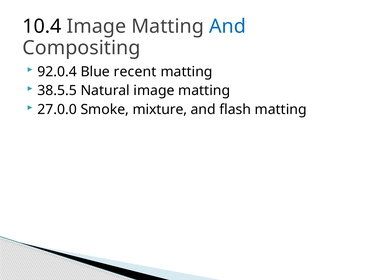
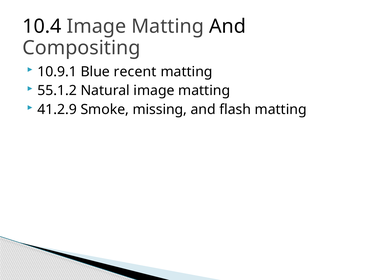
And colour: blue -> black (228, 27)
92.0.4: 92.0.4 -> 10.9.1 (57, 72)
38.5.5: 38.5.5 -> 55.1.2 (57, 91)
27.0.0: 27.0.0 -> 41.2.9 (57, 110)
mixture: mixture -> missing (160, 110)
